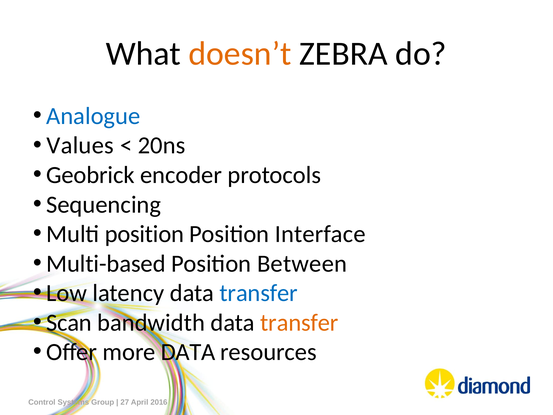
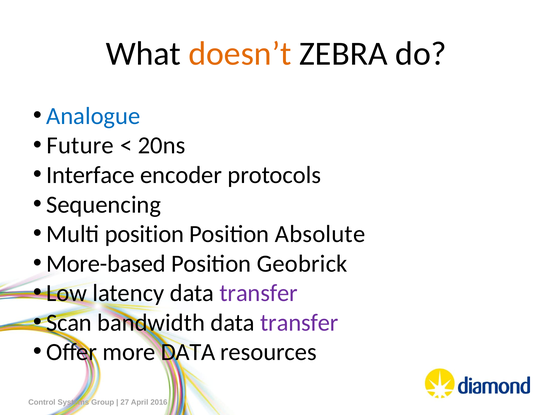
Values: Values -> Future (80, 145)
Geobrick: Geobrick -> Interface (90, 175)
Interface: Interface -> Absolute (320, 234)
Multi-based: Multi-based -> More-based (106, 263)
Between: Between -> Geobrick (302, 263)
transfer colour: blue -> purple (259, 293)
transfer colour: orange -> purple (299, 322)
